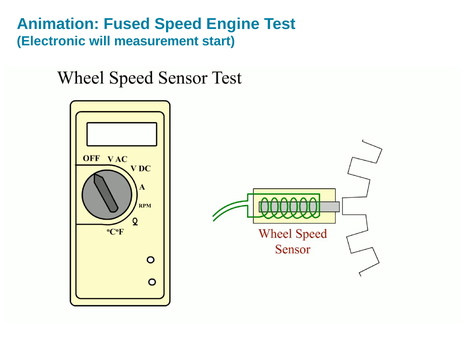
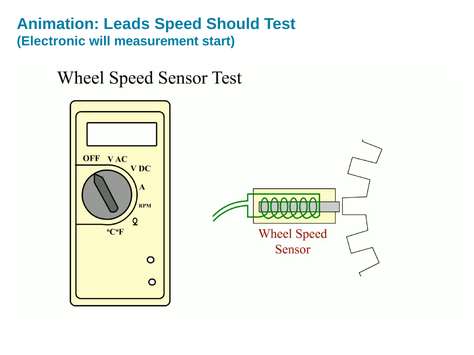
Fused: Fused -> Leads (127, 24)
Engine: Engine -> Should (233, 24)
